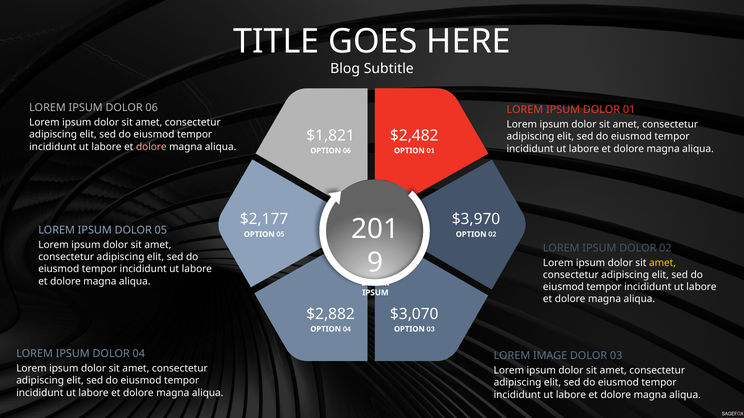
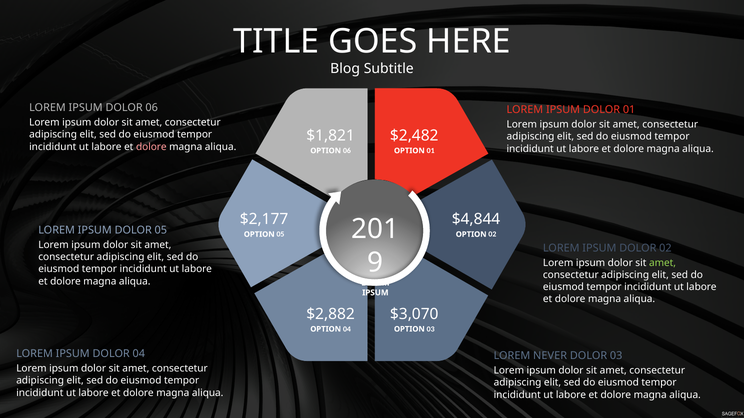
$3,970: $3,970 -> $4,844 (476, 220)
amet colour: yellow -> light green (663, 263)
IMAGE: IMAGE -> NEVER (550, 356)
